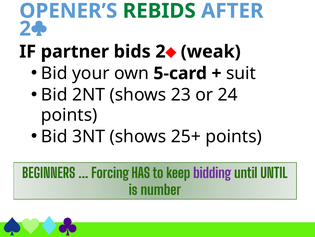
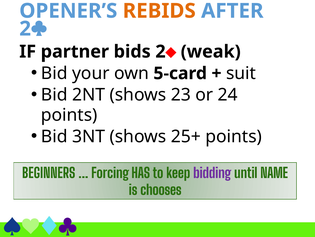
REBIDS colour: green -> orange (159, 11)
until UNTIL: UNTIL -> NAME (274, 173)
number: number -> chooses (161, 190)
